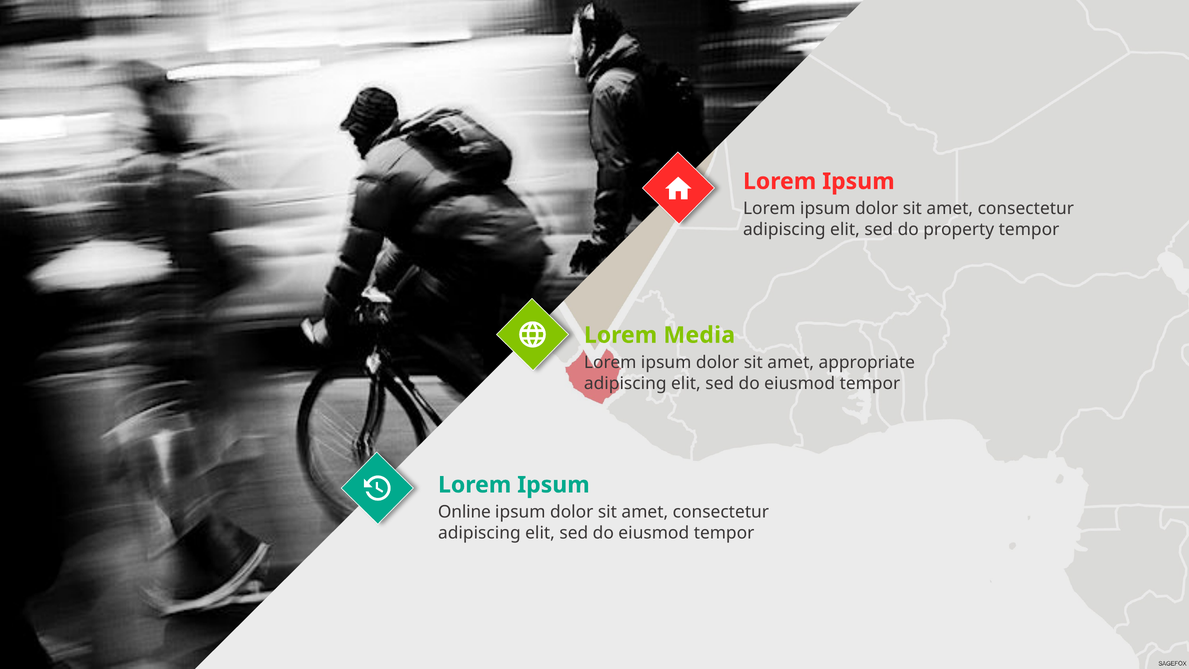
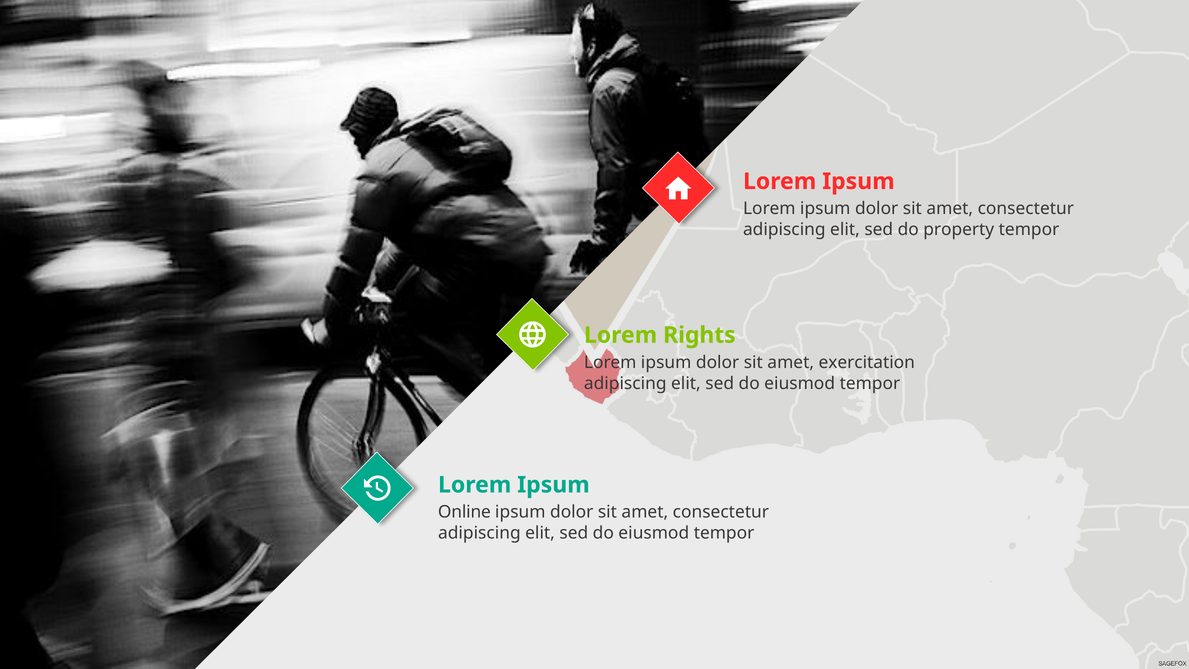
Media: Media -> Rights (699, 335)
appropriate: appropriate -> exercitation (867, 362)
